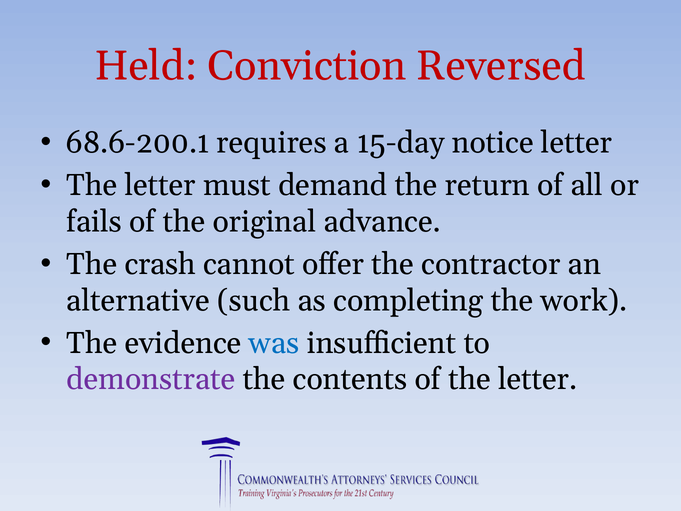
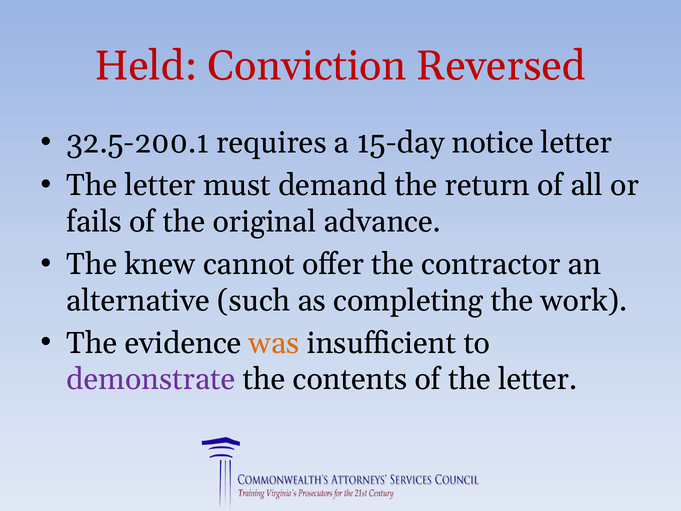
68.6-200.1: 68.6-200.1 -> 32.5-200.1 (138, 143)
crash: crash -> knew (160, 264)
was colour: blue -> orange (274, 343)
